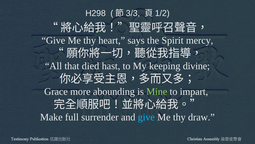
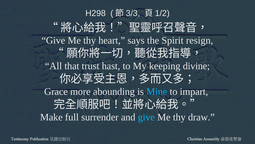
mercy: mercy -> resign (200, 40)
died: died -> trust (91, 66)
Mine colour: light green -> light blue (157, 91)
